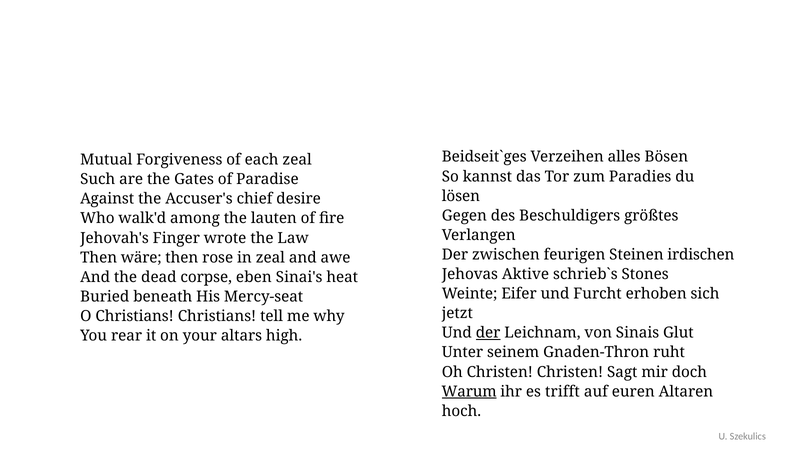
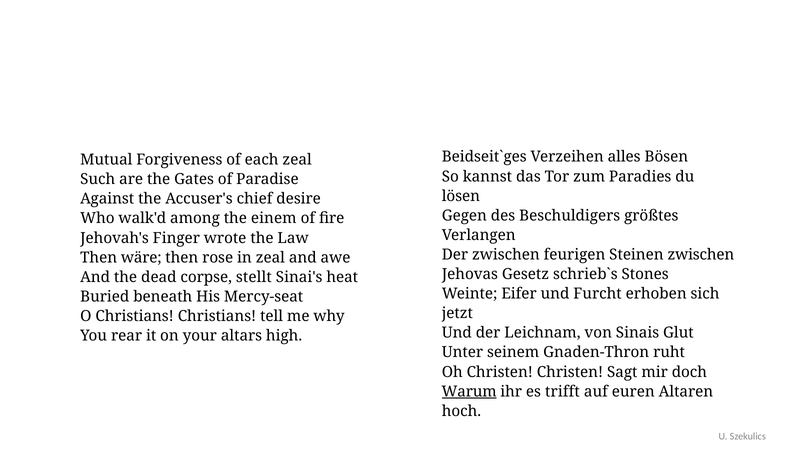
lauten: lauten -> einem (274, 218)
Steinen irdischen: irdischen -> zwischen (701, 255)
Aktive: Aktive -> Gesetz (526, 274)
eben: eben -> stellt (254, 277)
der underline: present -> none (488, 333)
